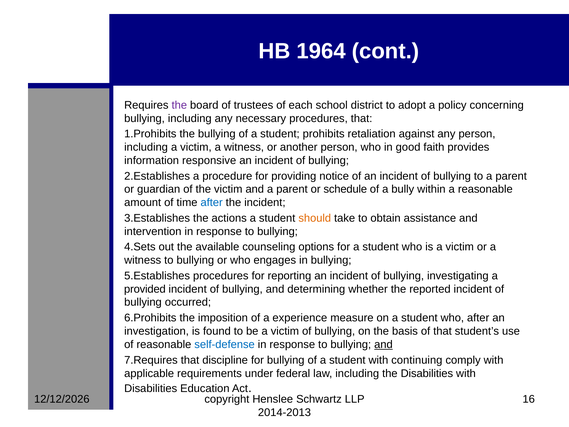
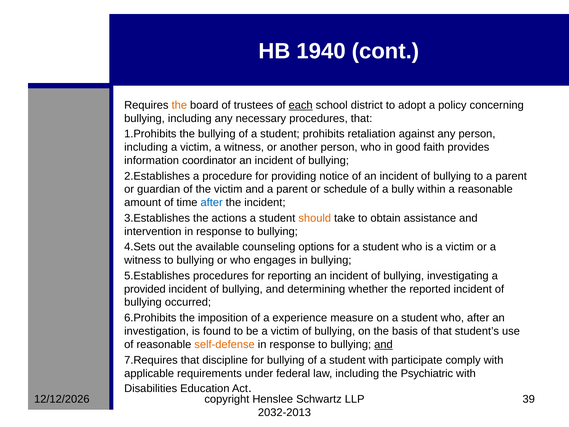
1964: 1964 -> 1940 (321, 51)
the colour: purple -> orange (179, 105)
each underline: none -> present (301, 105)
responsive: responsive -> coordinator (209, 160)
self-defense colour: blue -> orange (225, 344)
continuing: continuing -> participate (417, 360)
the Disabilities: Disabilities -> Psychiatric (427, 373)
16: 16 -> 39 (529, 399)
2014-2013: 2014-2013 -> 2032-2013 (284, 412)
